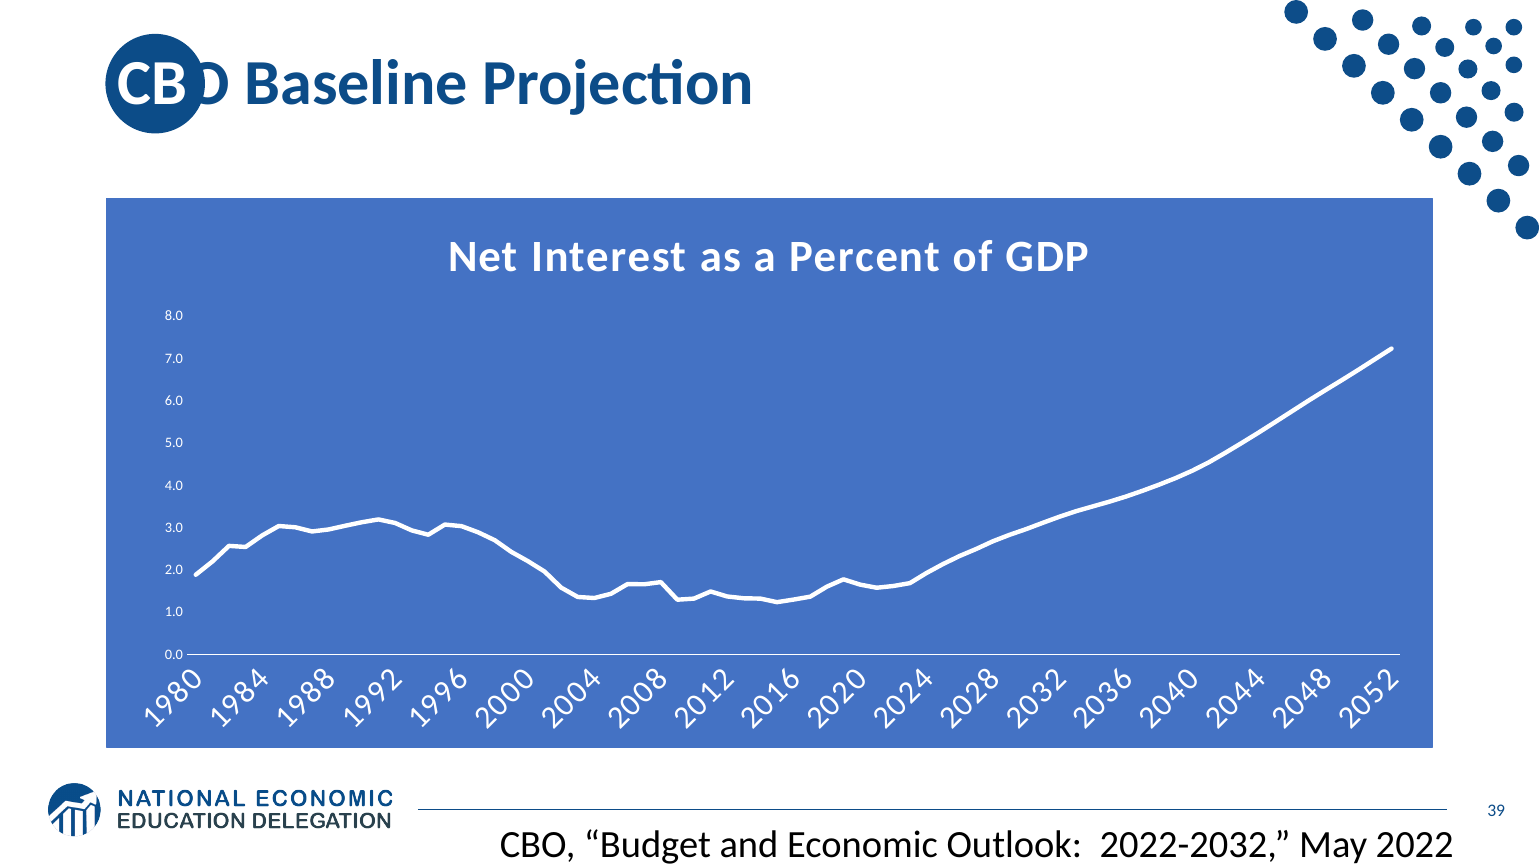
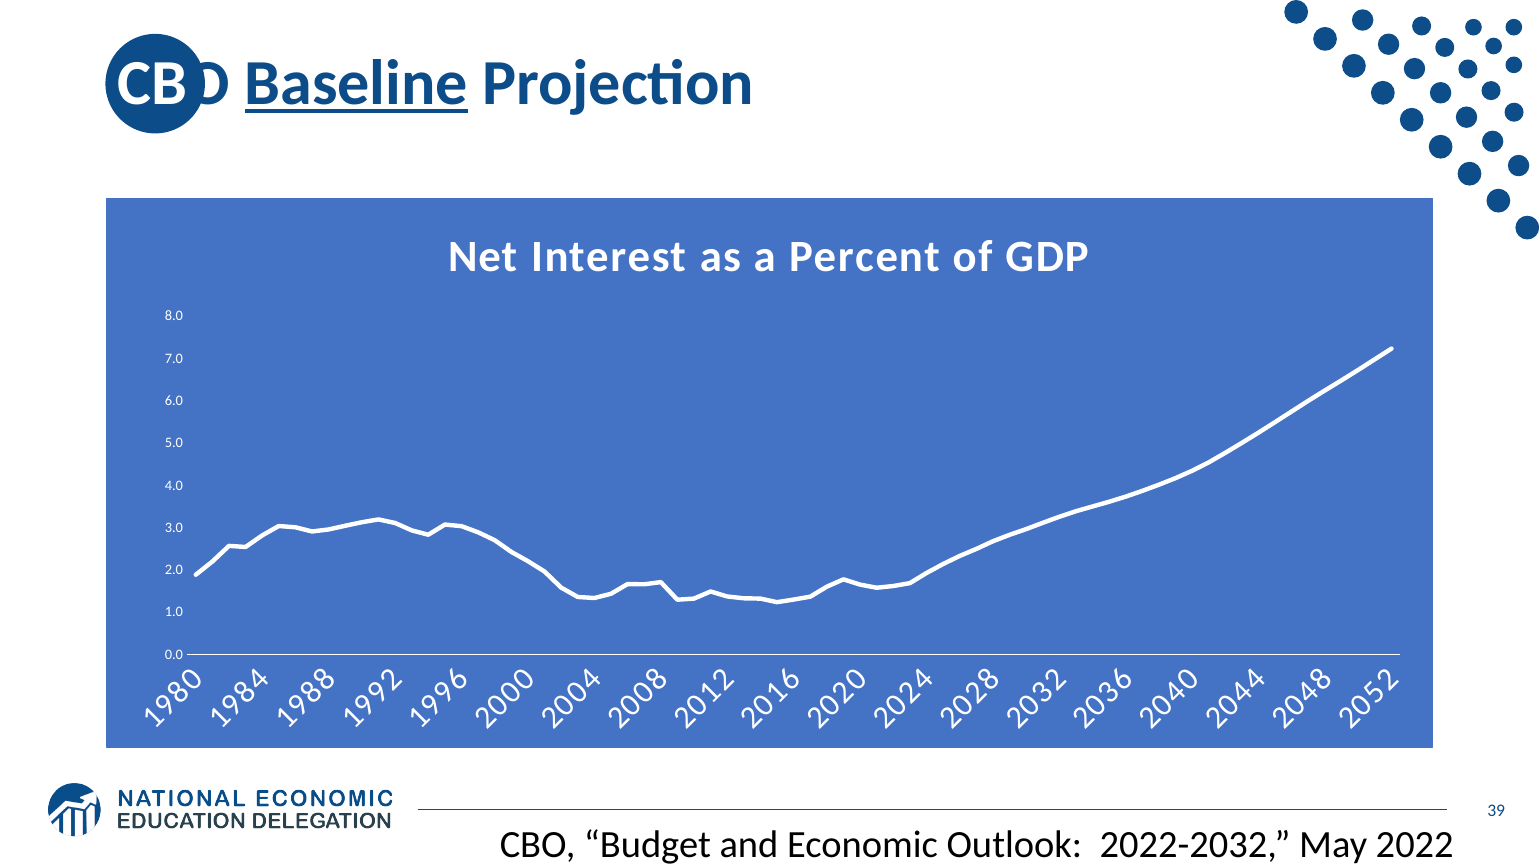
Baseline underline: none -> present (356, 83)
